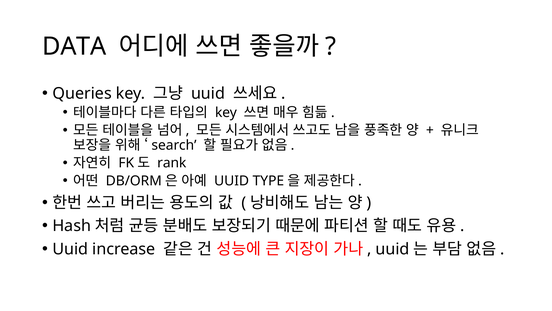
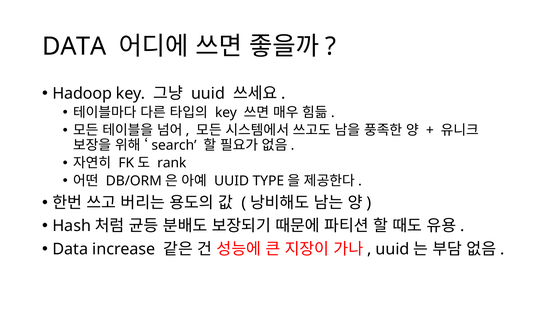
Queries: Queries -> Hadoop (82, 93)
Uuid: Uuid -> Data (70, 249)
